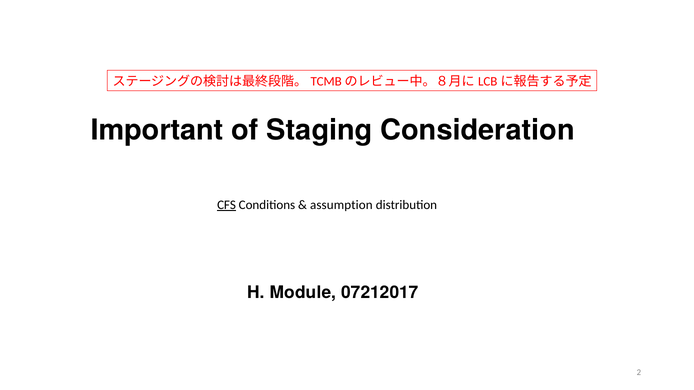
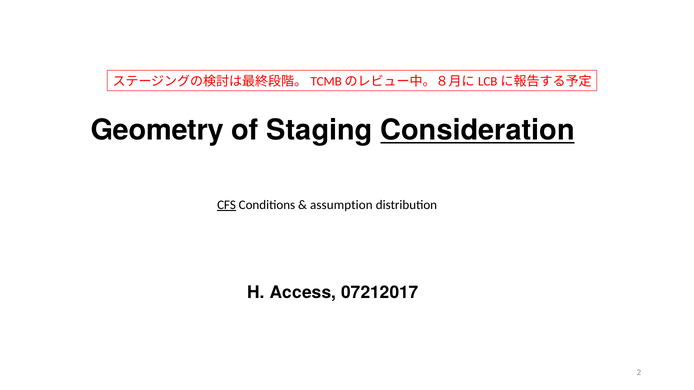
Important: Important -> Geometry (157, 130)
Consideration underline: none -> present (478, 130)
Module: Module -> Access (303, 293)
